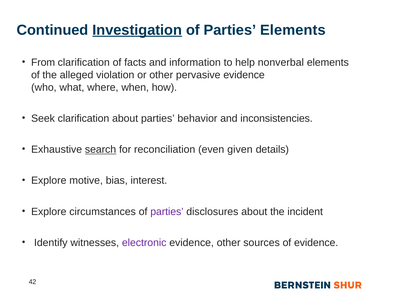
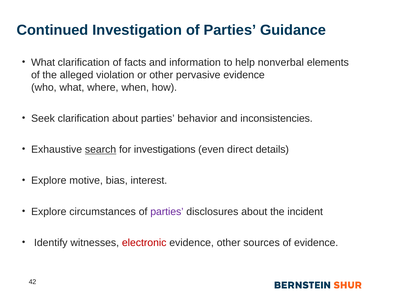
Investigation underline: present -> none (137, 30)
Parties Elements: Elements -> Guidance (293, 30)
From: From -> What (43, 63)
reconciliation: reconciliation -> investigations (165, 150)
given: given -> direct (240, 150)
electronic colour: purple -> red (144, 243)
